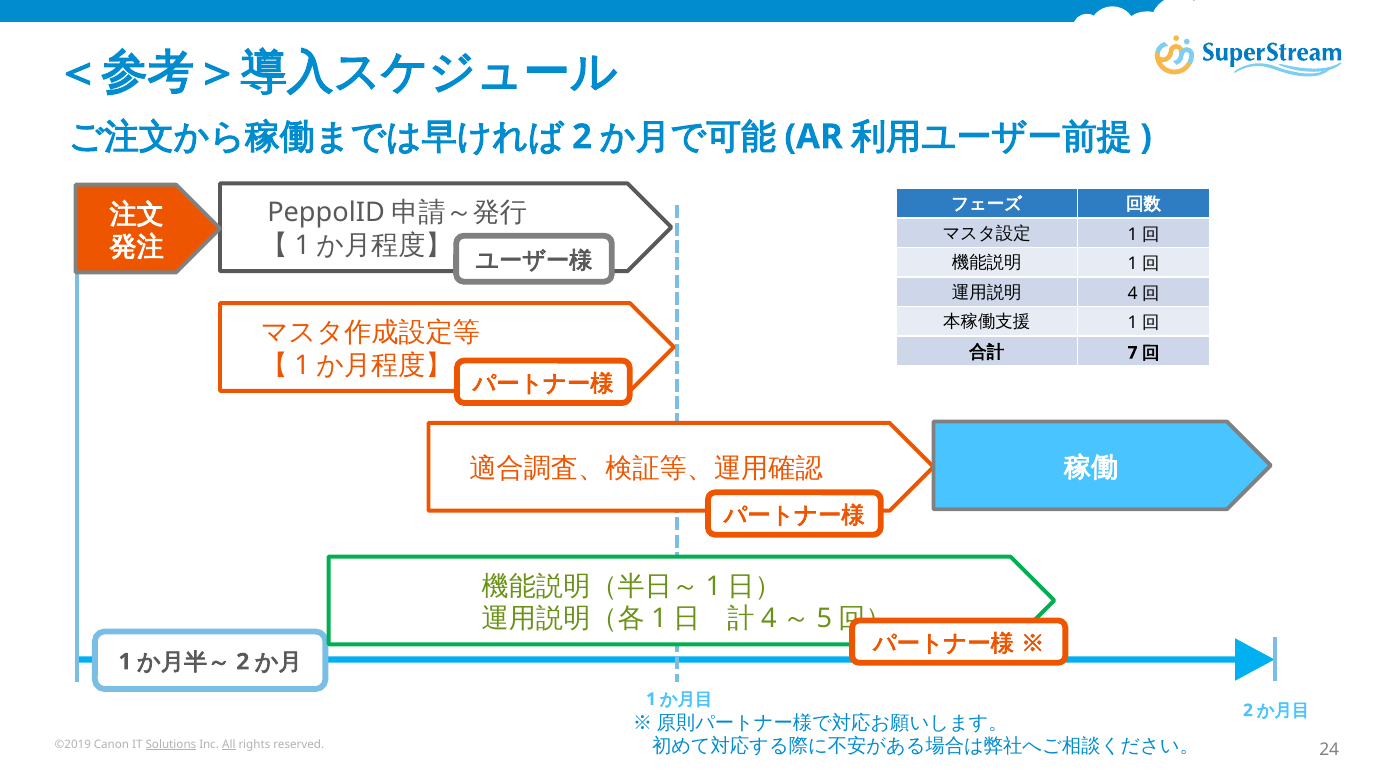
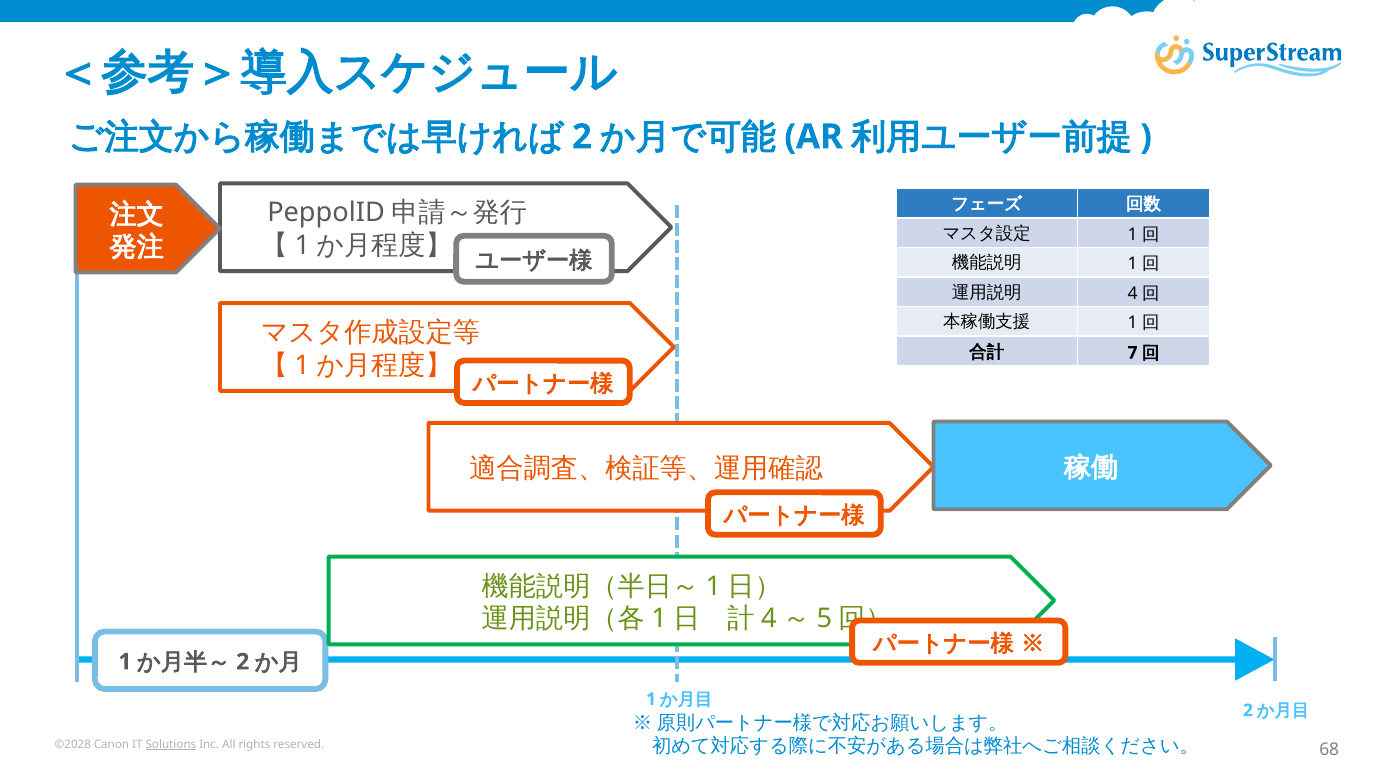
©2019: ©2019 -> ©2028 (73, 745)
All underline: present -> none (229, 745)
24: 24 -> 68 (1329, 749)
